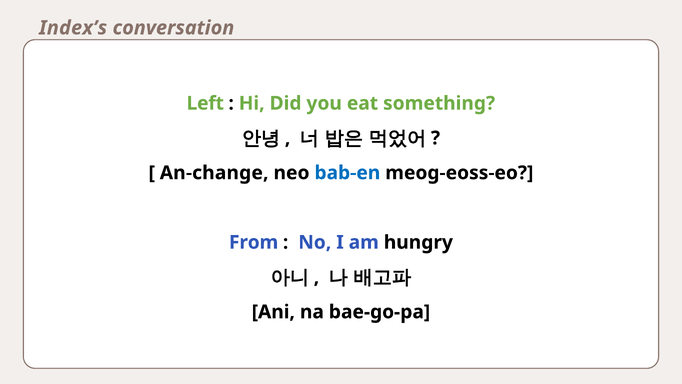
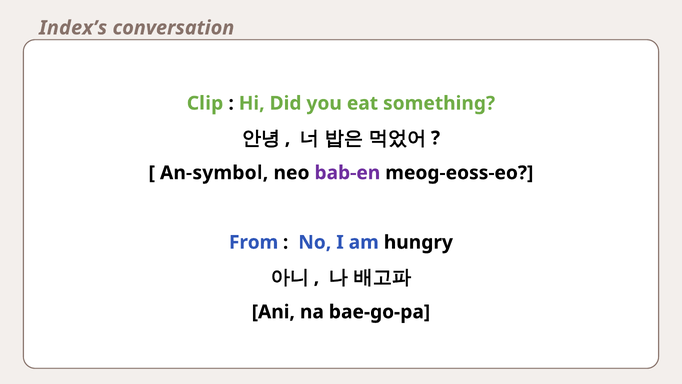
Left: Left -> Clip (205, 103)
An-change: An-change -> An-symbol (214, 173)
bab-en colour: blue -> purple (347, 173)
